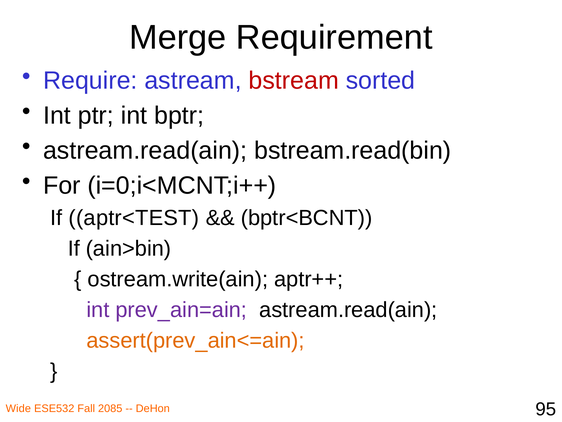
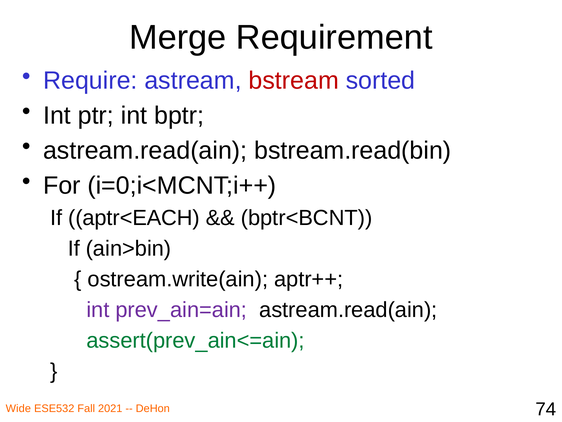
aptr<TEST: aptr<TEST -> aptr<EACH (134, 218)
assert(prev_ain<=ain colour: orange -> green (196, 340)
2085: 2085 -> 2021 (110, 408)
95: 95 -> 74 (546, 409)
